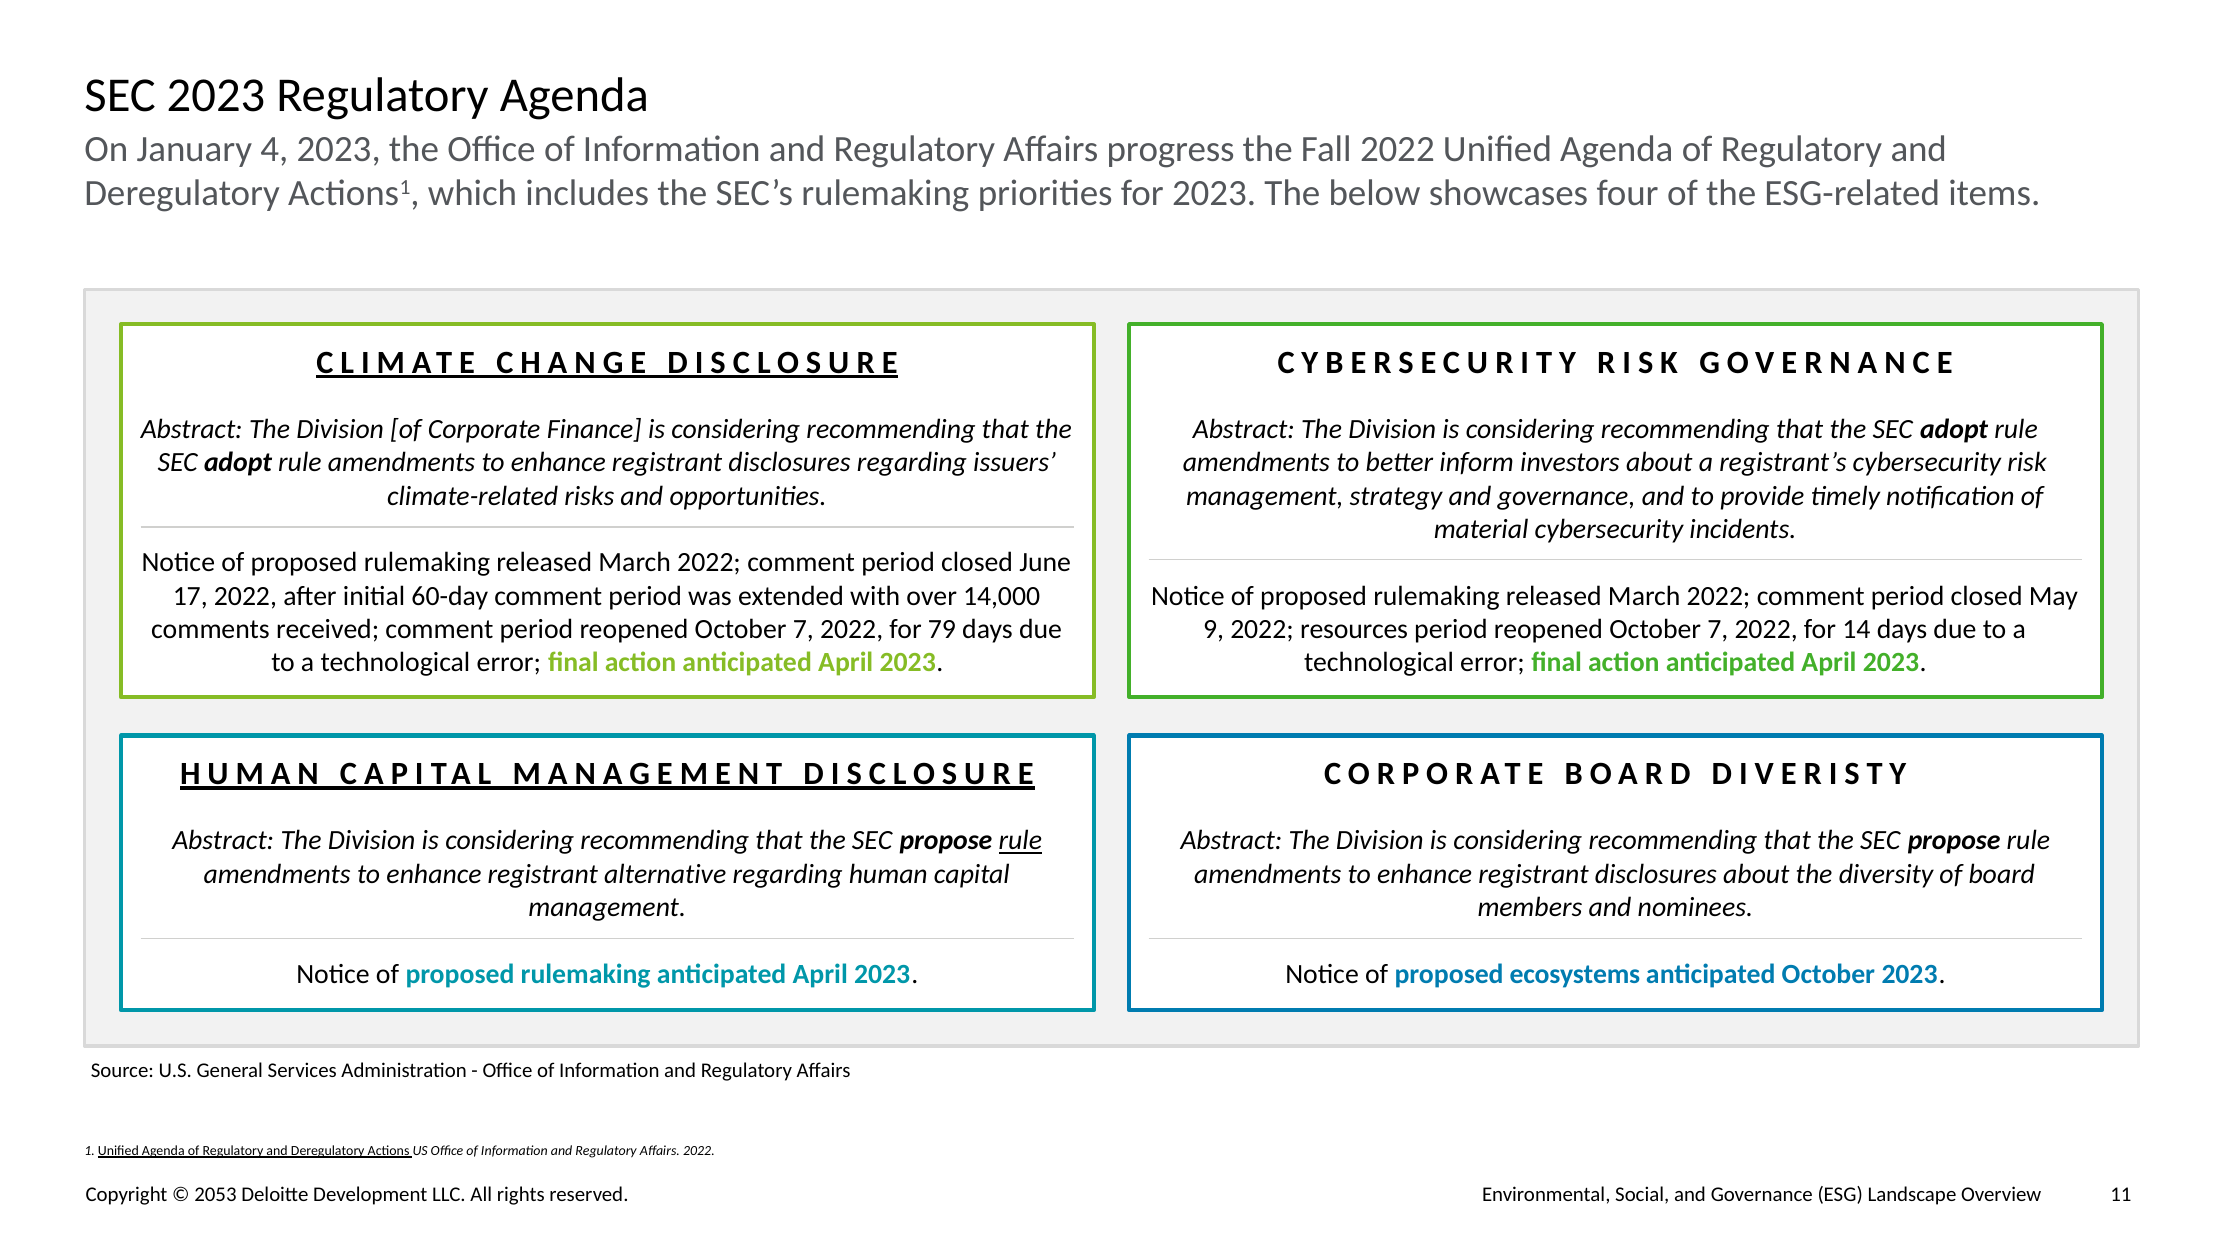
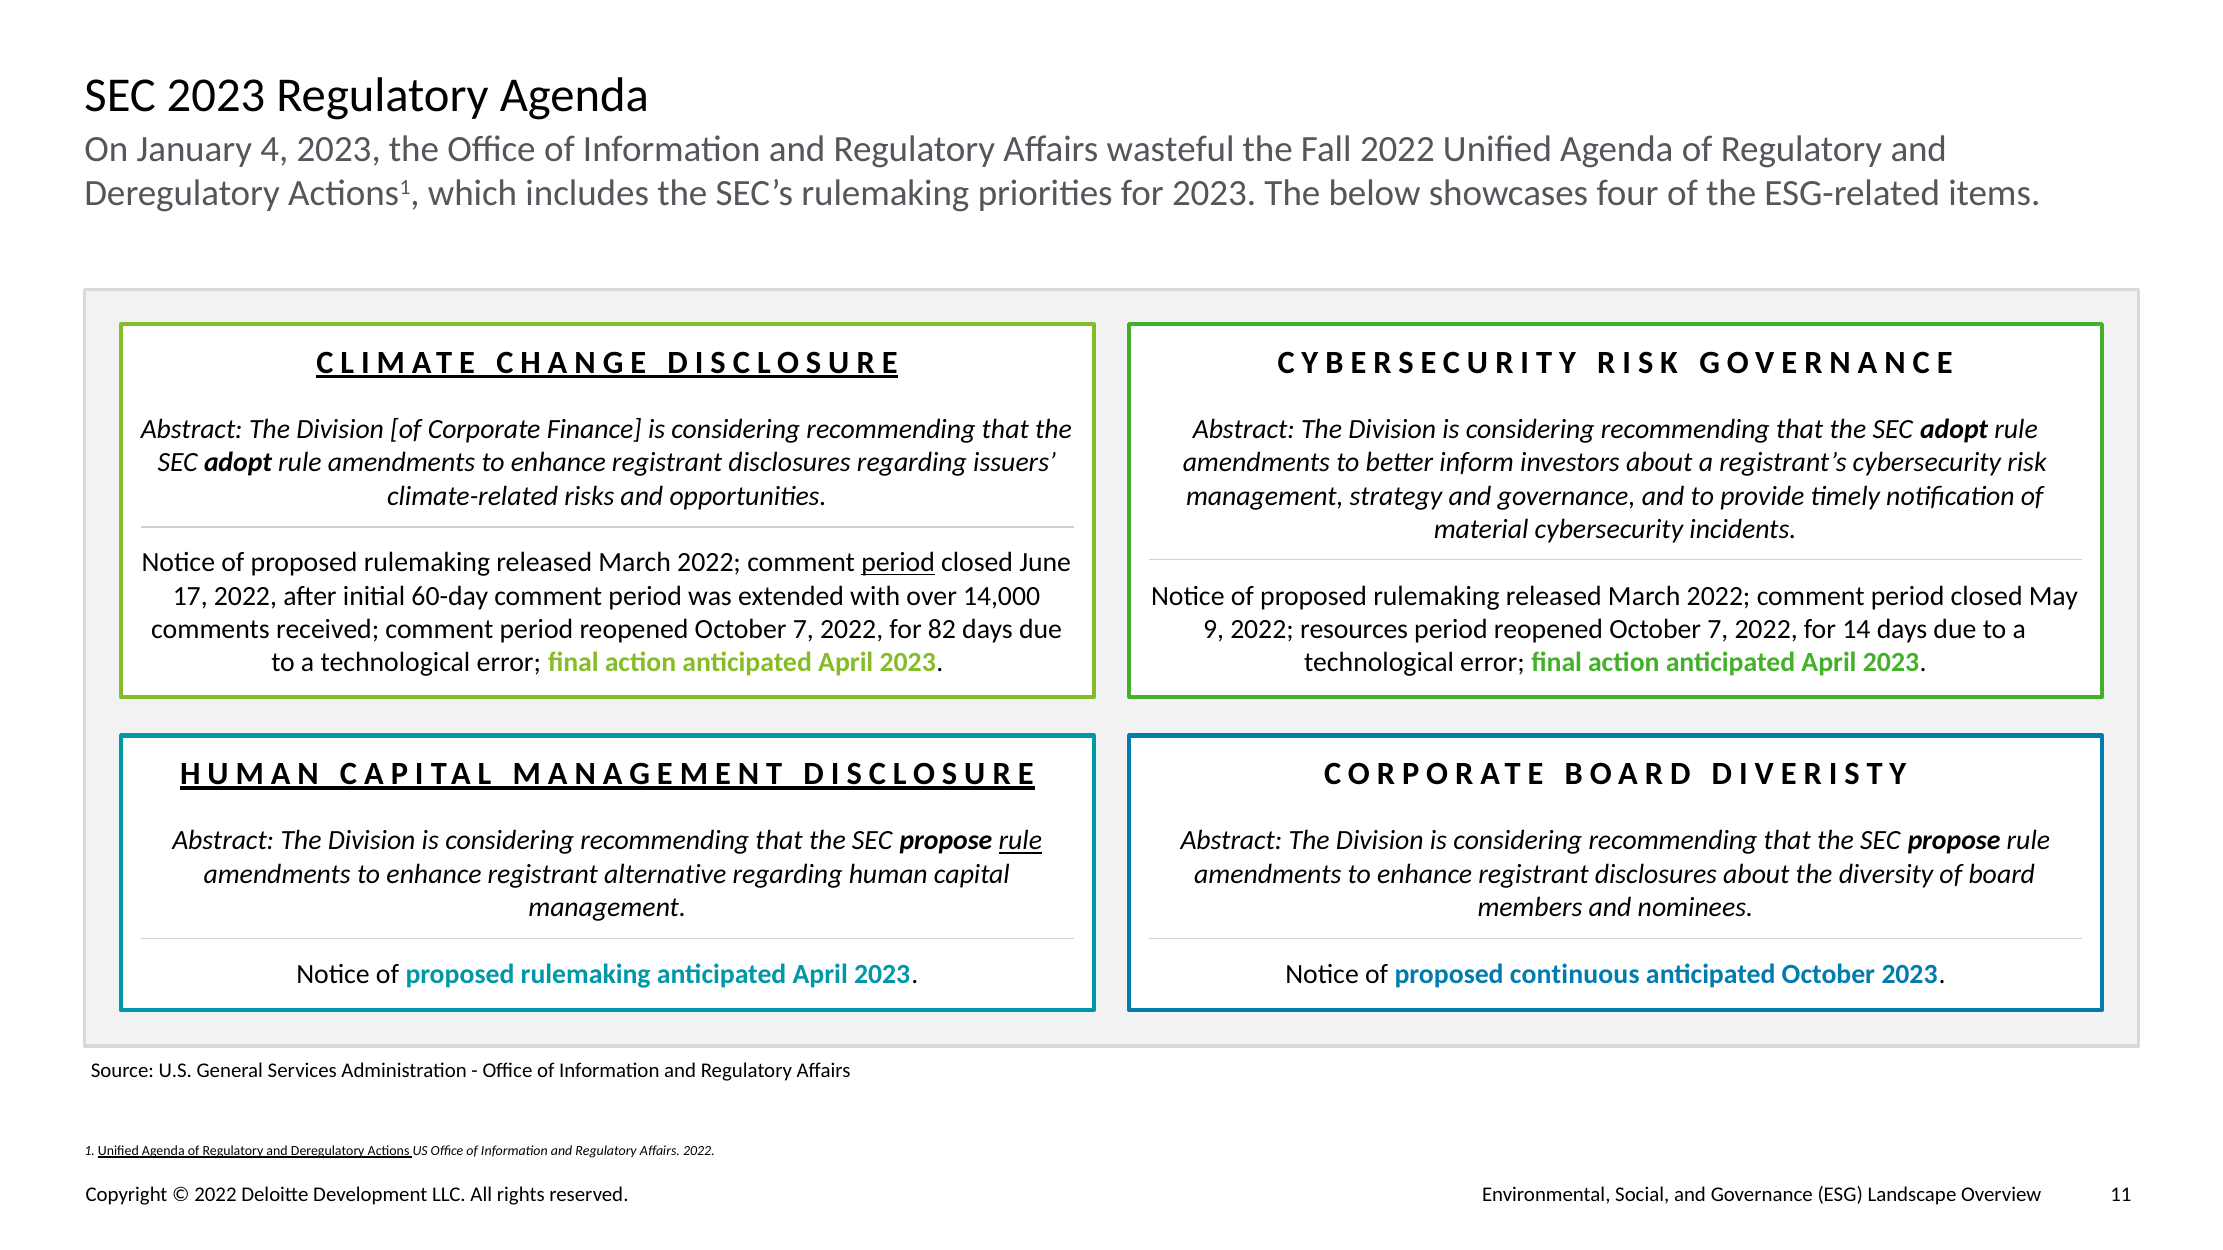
progress: progress -> wasteful (1171, 149)
period underline: none -> present (898, 563)
79: 79 -> 82 (942, 630)
ecosystems: ecosystems -> continuous (1575, 974)
2053: 2053 -> 2022 (215, 1195)
